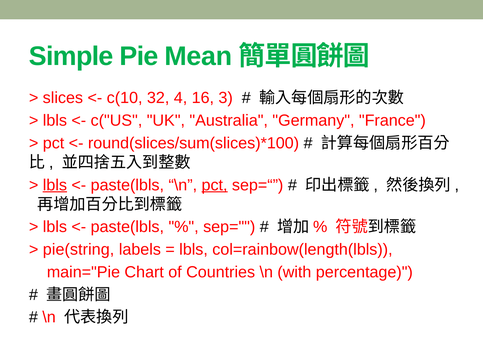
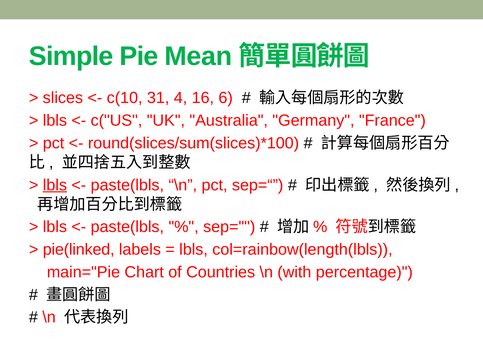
32: 32 -> 31 (158, 98)
3: 3 -> 6 (226, 98)
pct underline: present -> none (215, 185)
pie(string: pie(string -> pie(linked (79, 249)
